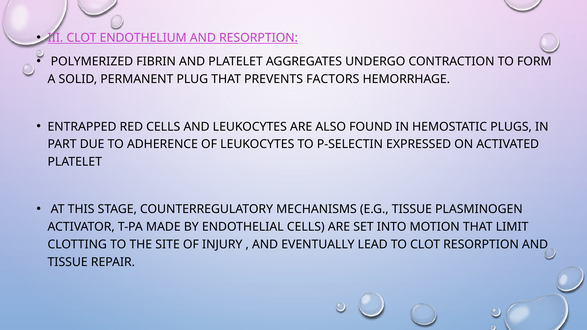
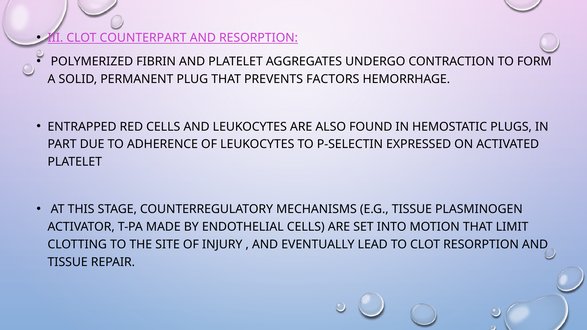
ENDOTHELIUM: ENDOTHELIUM -> COUNTERPART (143, 38)
